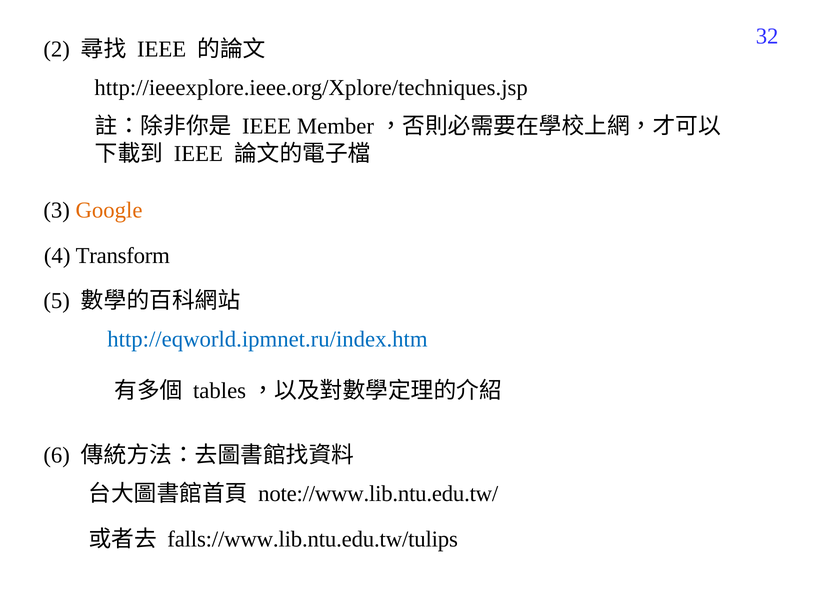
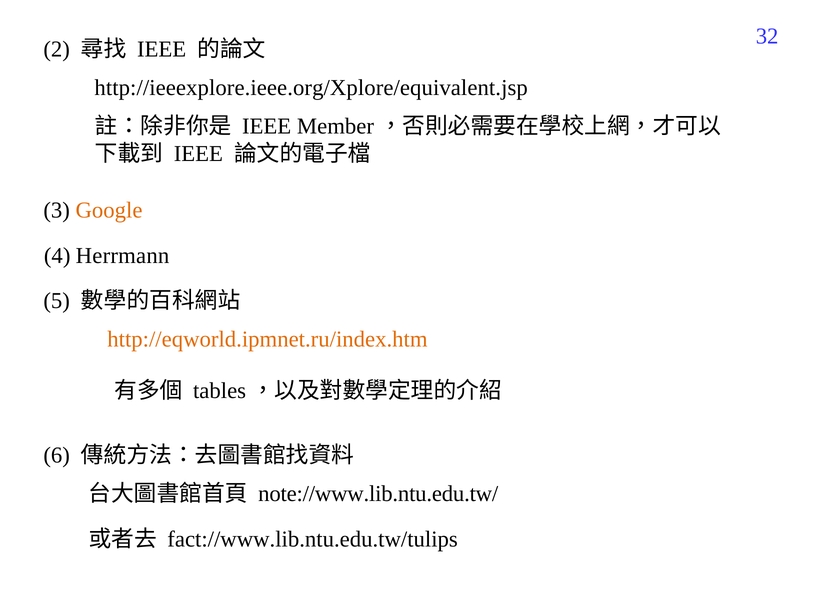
http://ieeexplore.ieee.org/Xplore/techniques.jsp: http://ieeexplore.ieee.org/Xplore/techniques.jsp -> http://ieeexplore.ieee.org/Xplore/equivalent.jsp (311, 88)
Transform: Transform -> Herrmann (123, 255)
http://eqworld.ipmnet.ru/index.htm colour: blue -> orange (267, 339)
falls://www.lib.ntu.edu.tw/tulips: falls://www.lib.ntu.edu.tw/tulips -> fact://www.lib.ntu.edu.tw/tulips (313, 539)
